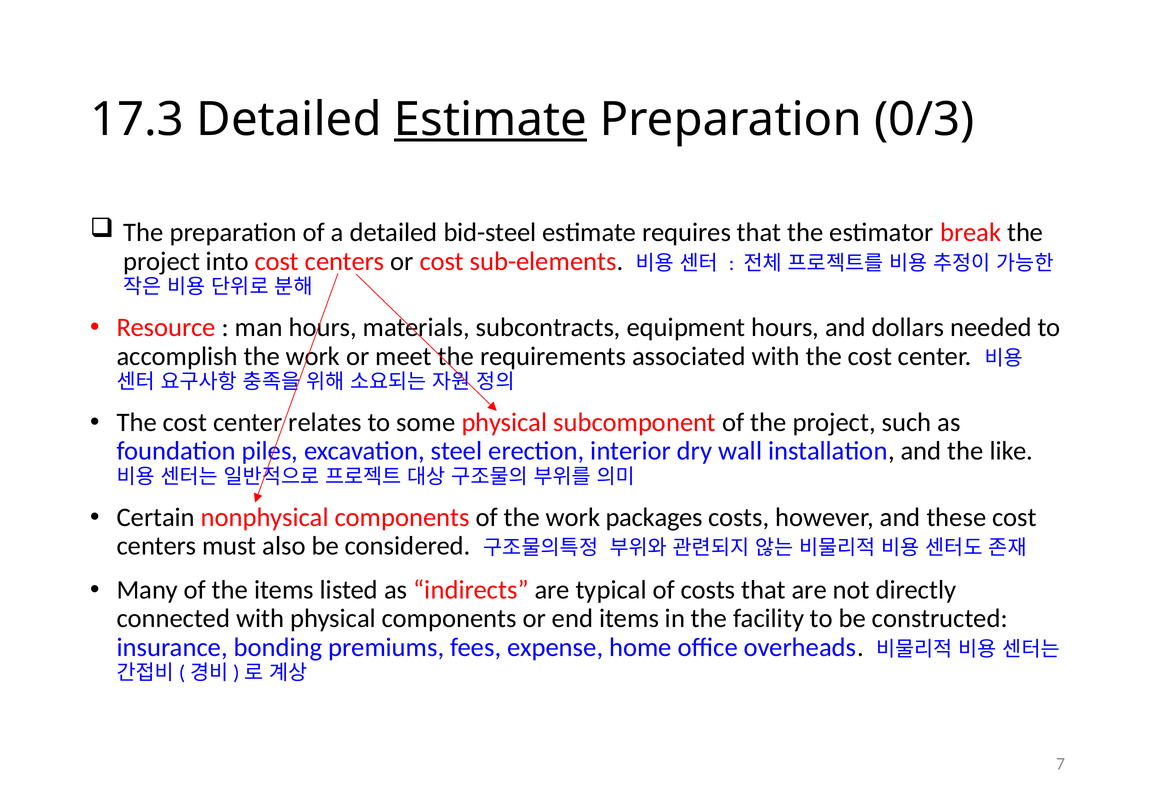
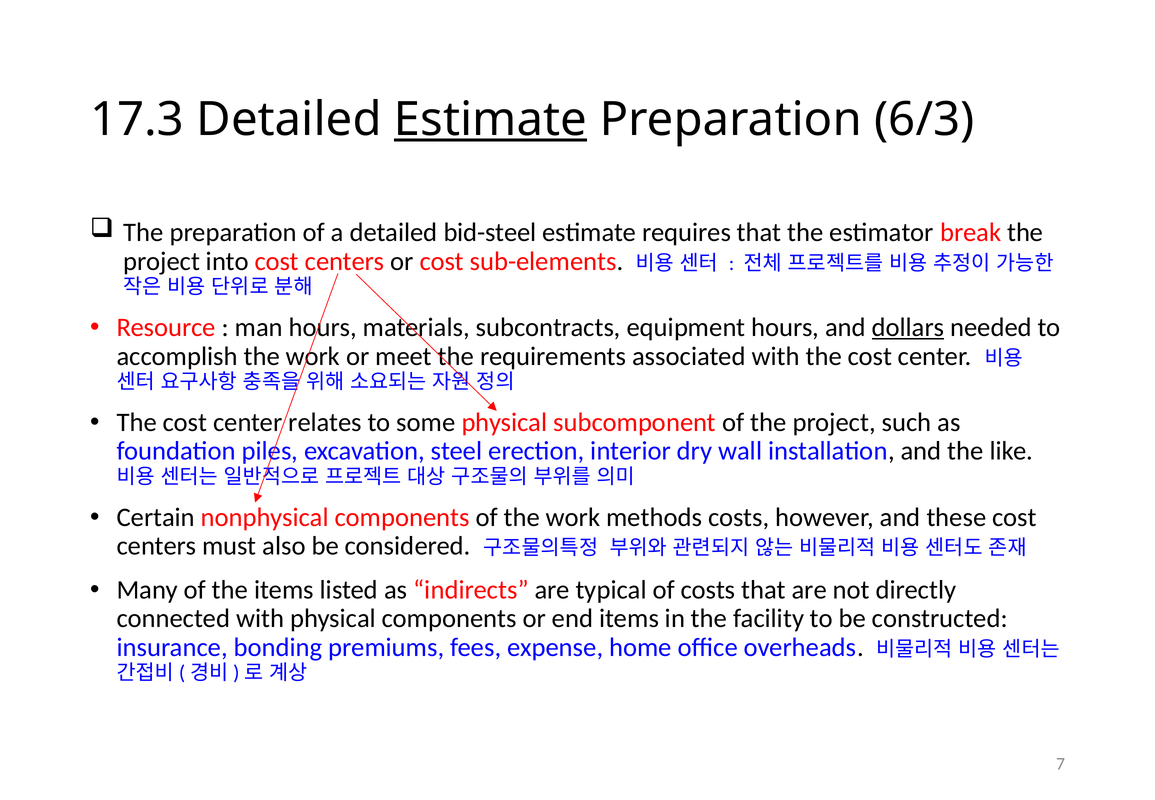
0/3: 0/3 -> 6/3 (924, 120)
dollars underline: none -> present (908, 327)
packages: packages -> methods (654, 517)
